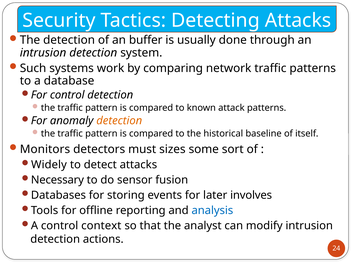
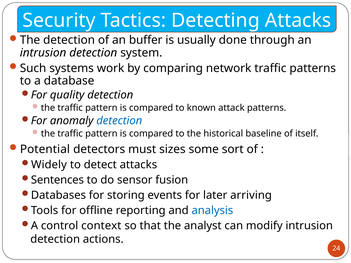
For control: control -> quality (67, 95)
detection colour: orange -> blue (119, 121)
Monitors: Monitors -> Potential (45, 149)
Necessary: Necessary -> Sentences (57, 180)
involves: involves -> arriving (251, 195)
